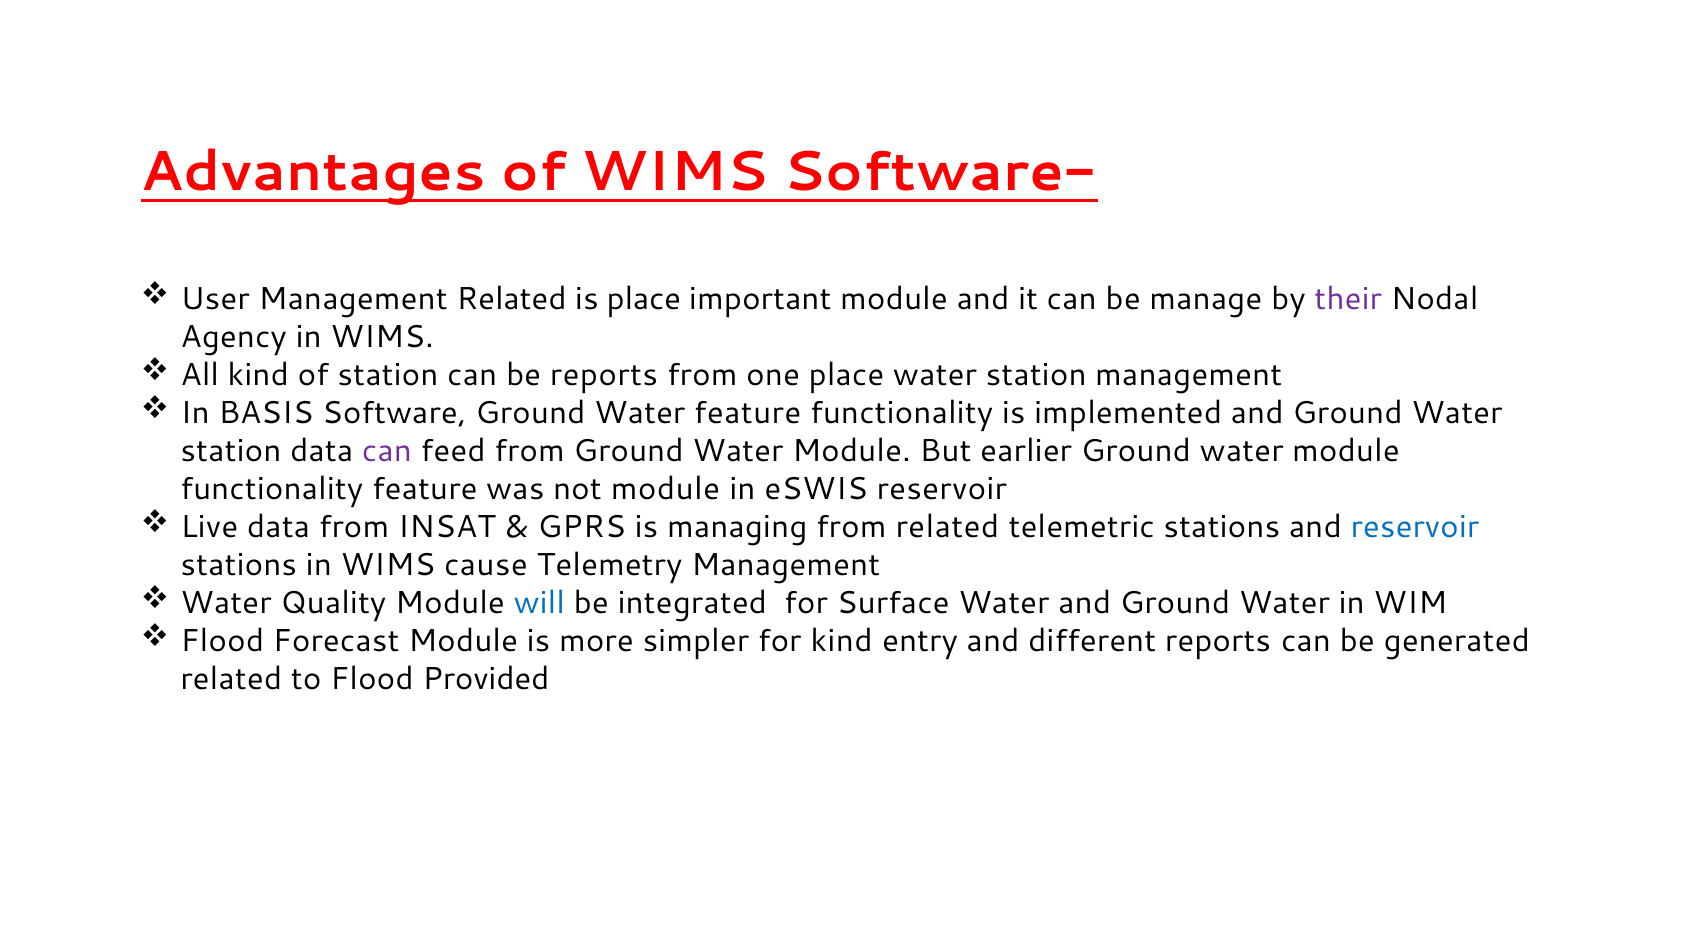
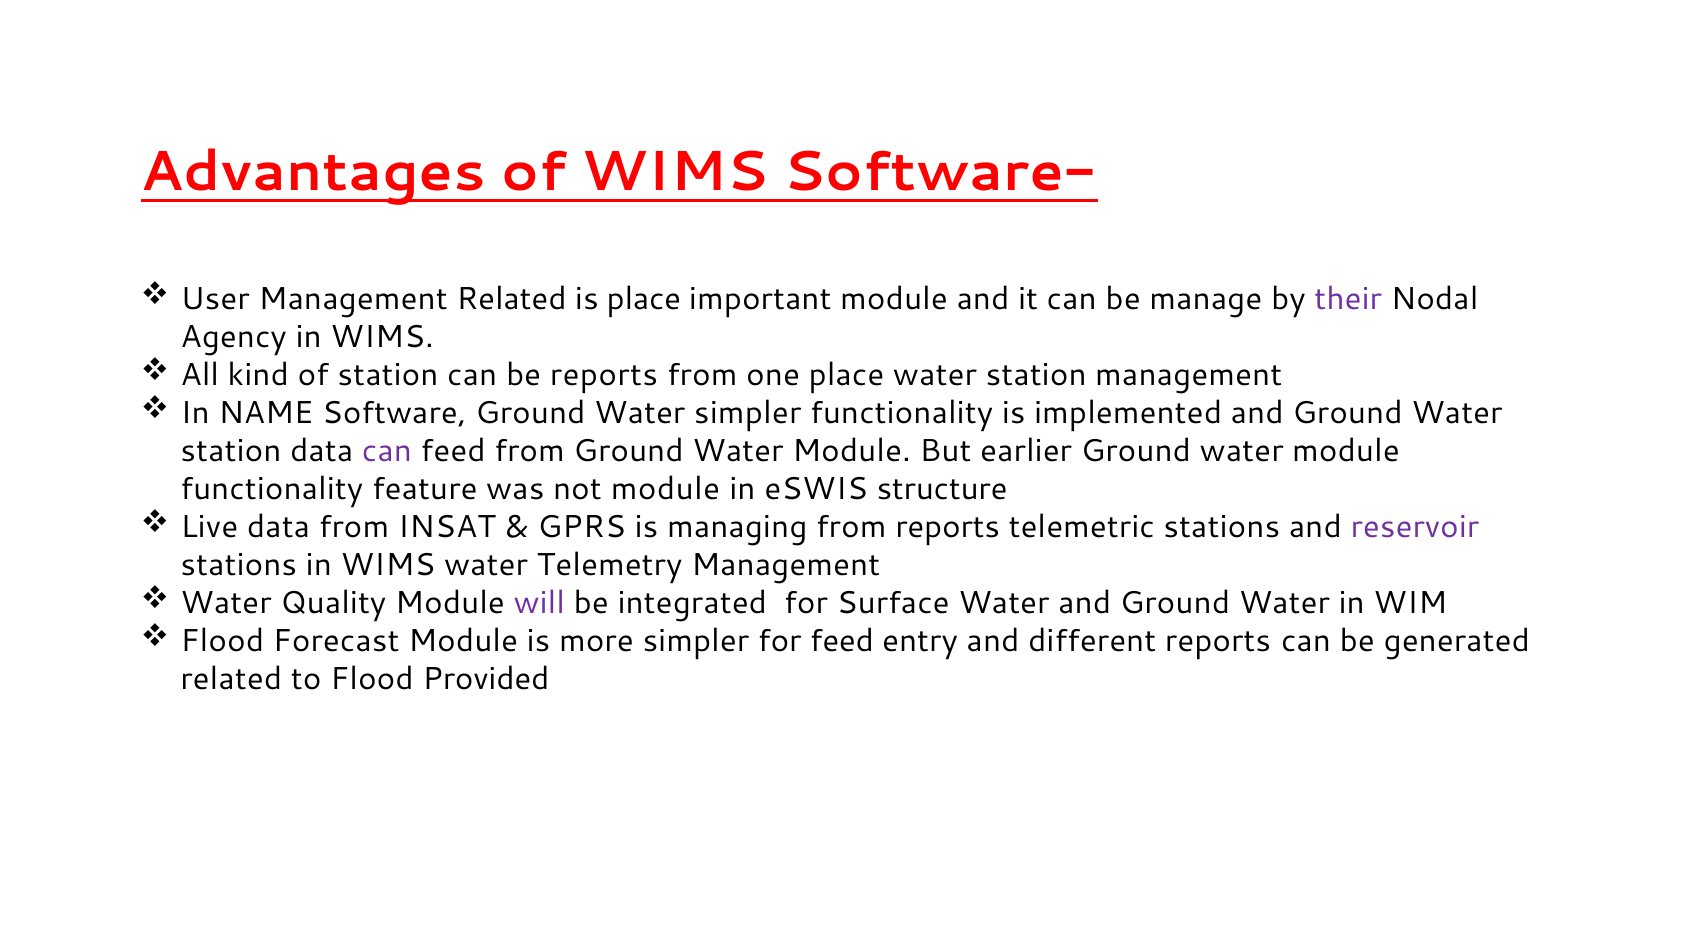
BASIS: BASIS -> NAME (266, 413)
Water feature: feature -> simpler (748, 413)
eSWIS reservoir: reservoir -> structure (942, 489)
from related: related -> reports (948, 527)
reservoir colour: blue -> purple (1415, 527)
WIMS cause: cause -> water (486, 565)
will colour: blue -> purple (539, 603)
for kind: kind -> feed (842, 641)
